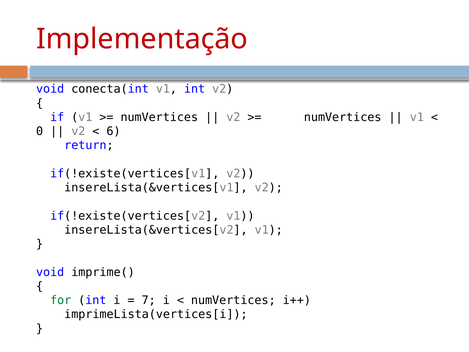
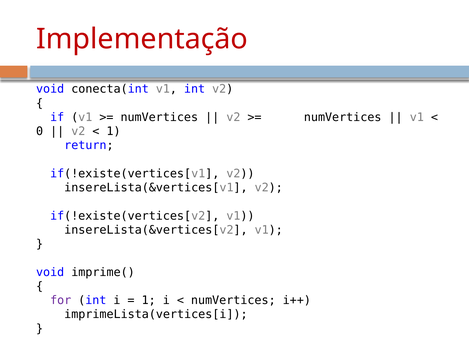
6: 6 -> 1 (114, 131)
for colour: green -> purple (61, 300)
7: 7 -> 1 (149, 300)
